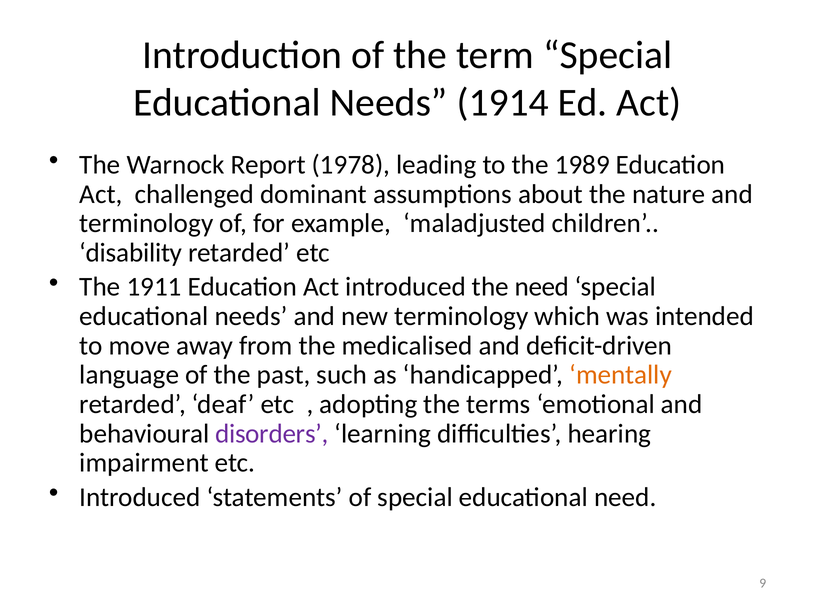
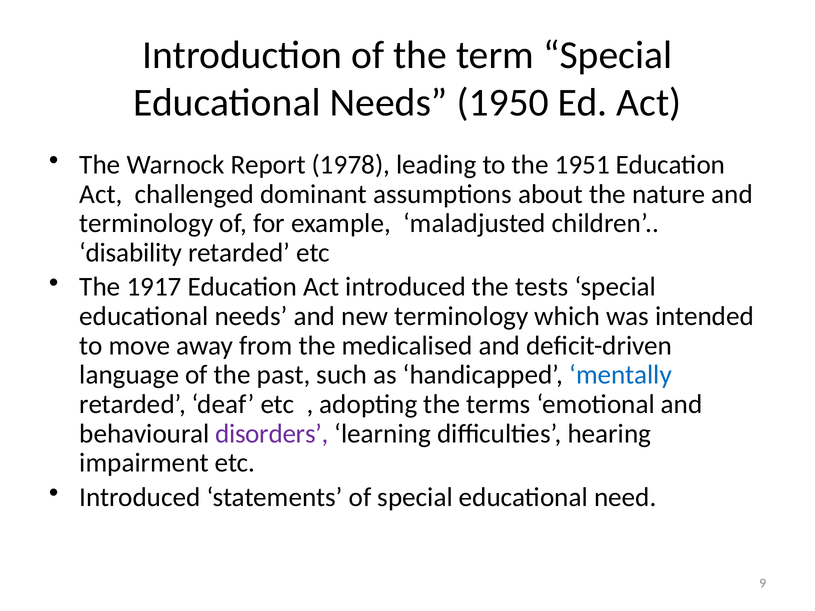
1914: 1914 -> 1950 (503, 103)
1989: 1989 -> 1951 (582, 165)
1911: 1911 -> 1917 (154, 287)
the need: need -> tests (542, 287)
mentally colour: orange -> blue (621, 375)
